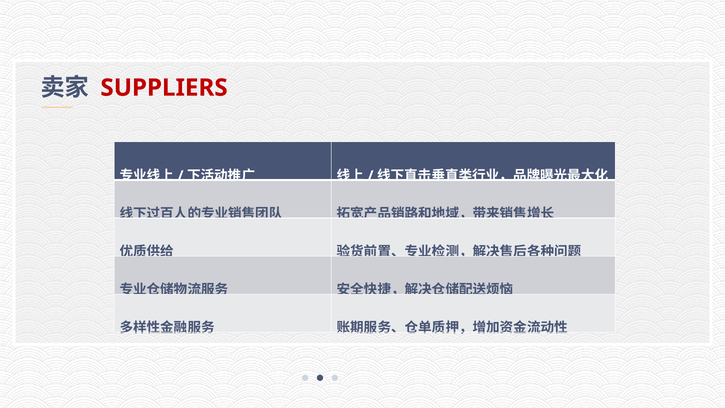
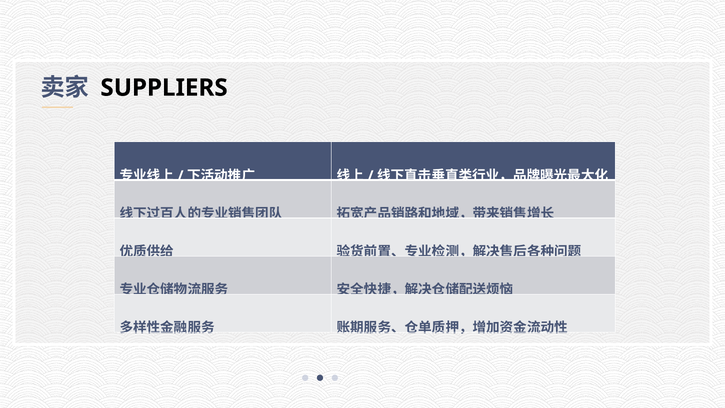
SUPPLIERS colour: red -> black (164, 88)
